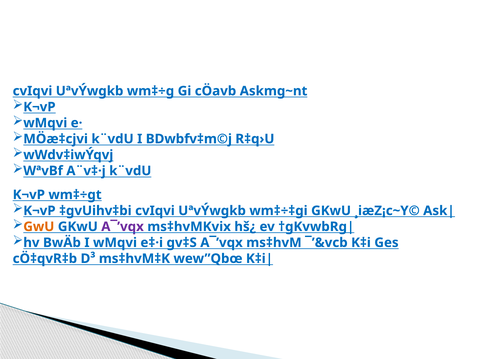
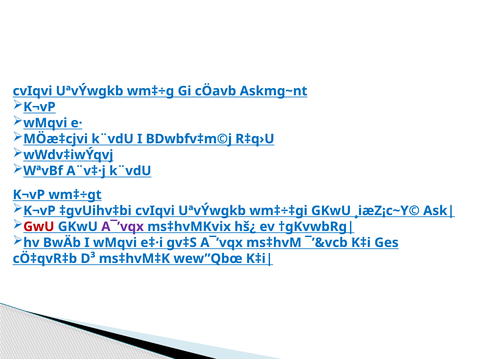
GwU colour: orange -> red (39, 227)
